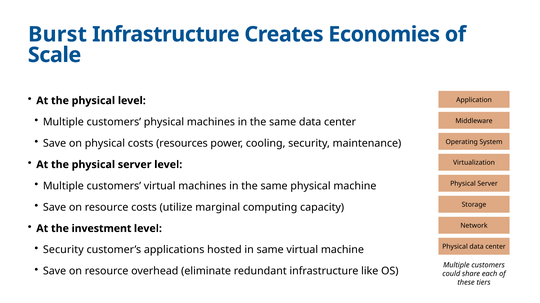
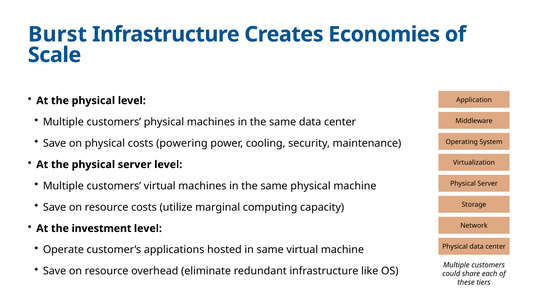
resources: resources -> powering (182, 144)
Security: Security -> Operate (63, 250)
